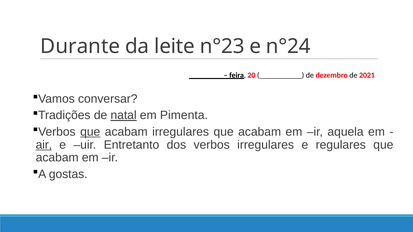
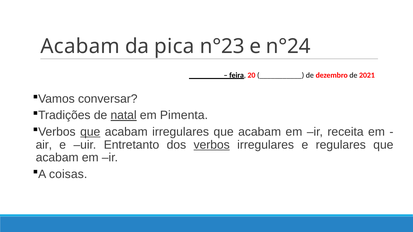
Durante: Durante -> Acabam (80, 46)
leite: leite -> pica (174, 46)
aquela: aquela -> receita (346, 132)
air underline: present -> none (44, 145)
verbos underline: none -> present (212, 145)
gostas: gostas -> coisas (68, 174)
